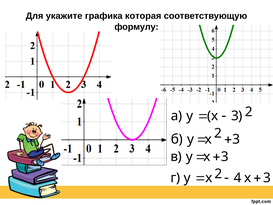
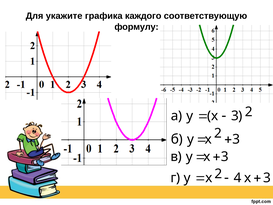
которая: которая -> каждого (143, 16)
